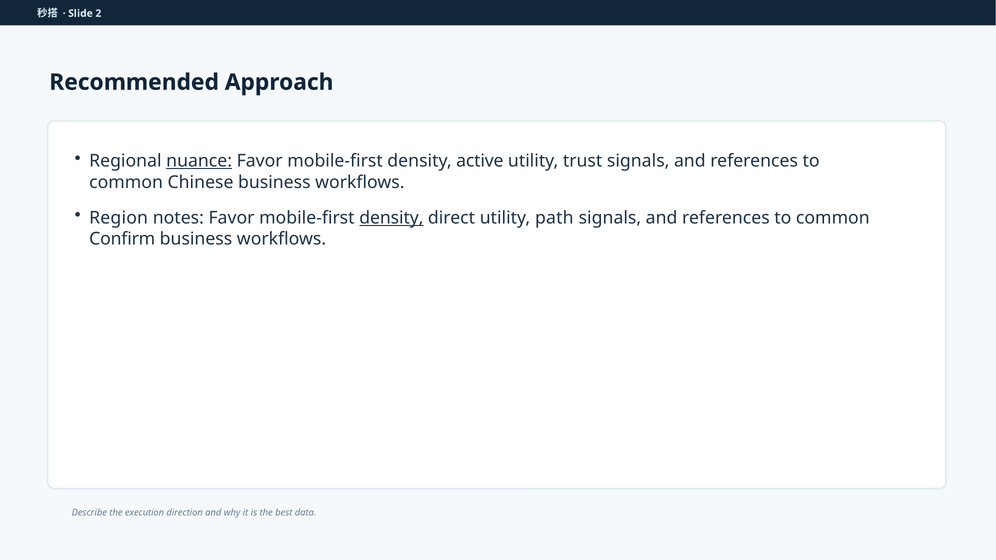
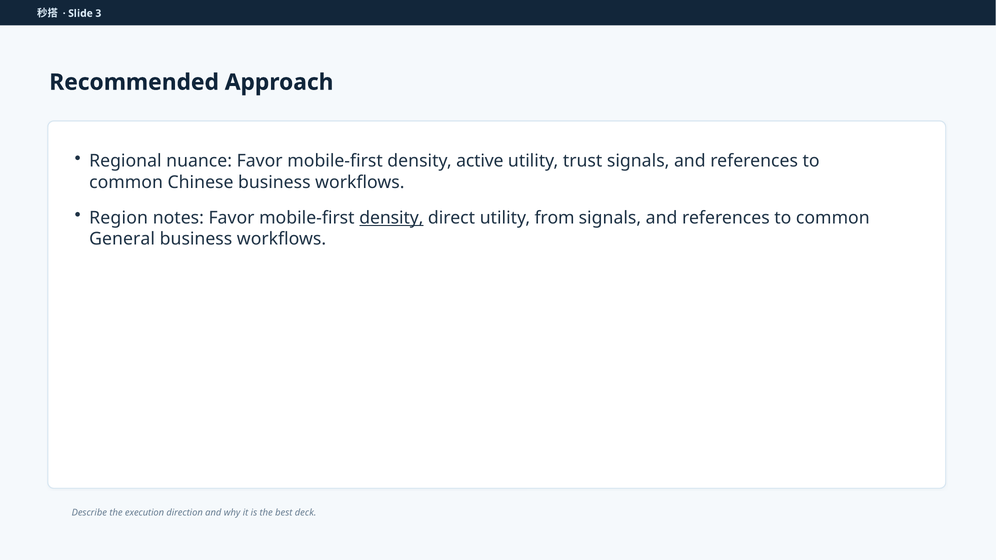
2: 2 -> 3 (98, 13)
nuance underline: present -> none (199, 161)
path: path -> from (555, 218)
Confirm: Confirm -> General (122, 239)
data: data -> deck (306, 513)
